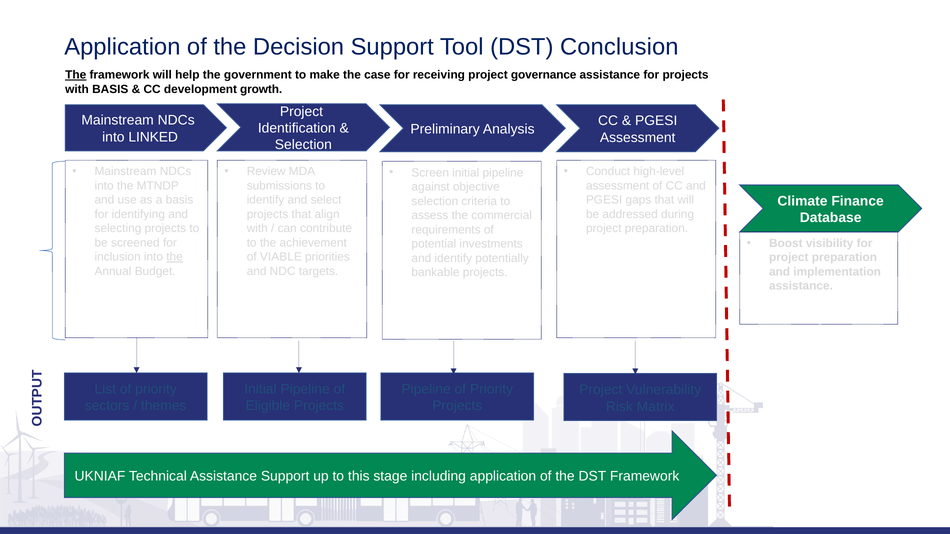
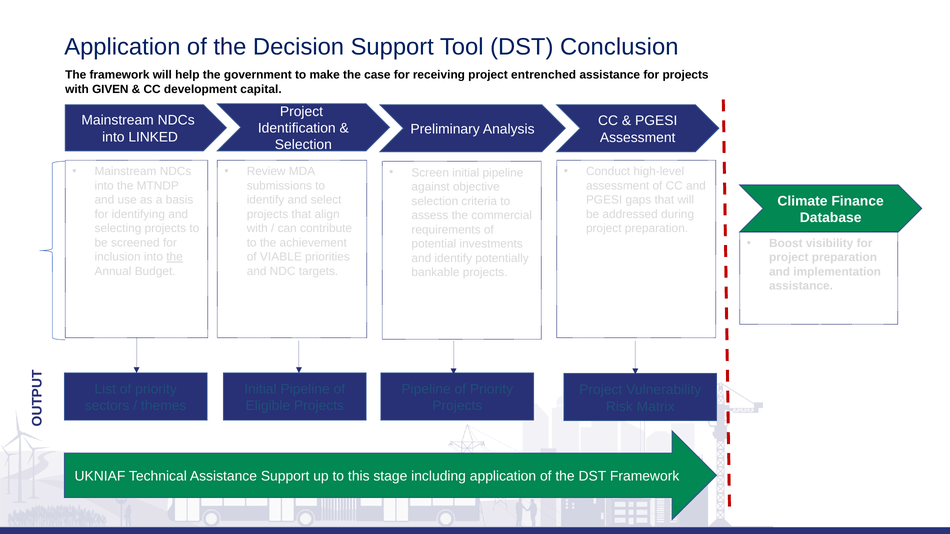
The underline: present -> none (76, 75)
governance: governance -> entrenched (544, 75)
with BASIS: BASIS -> GIVEN (110, 89)
growth: growth -> capital (261, 89)
